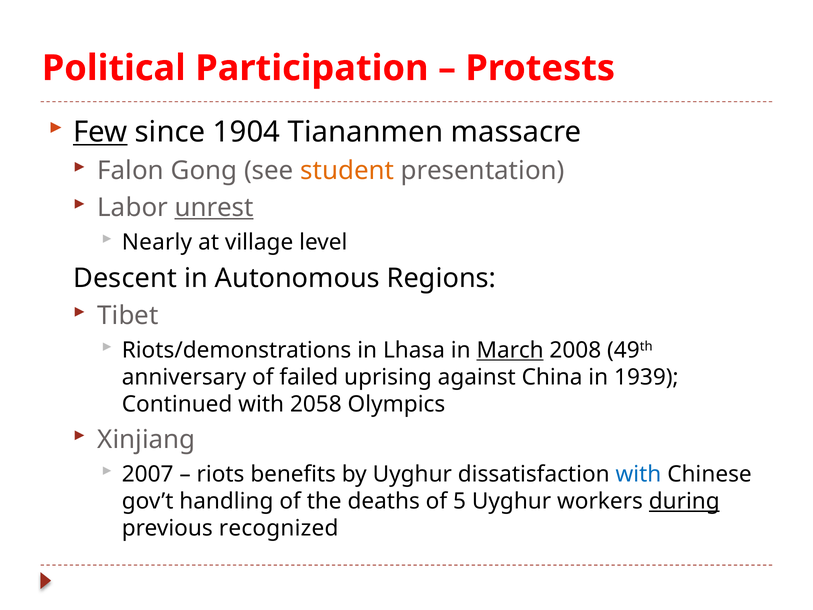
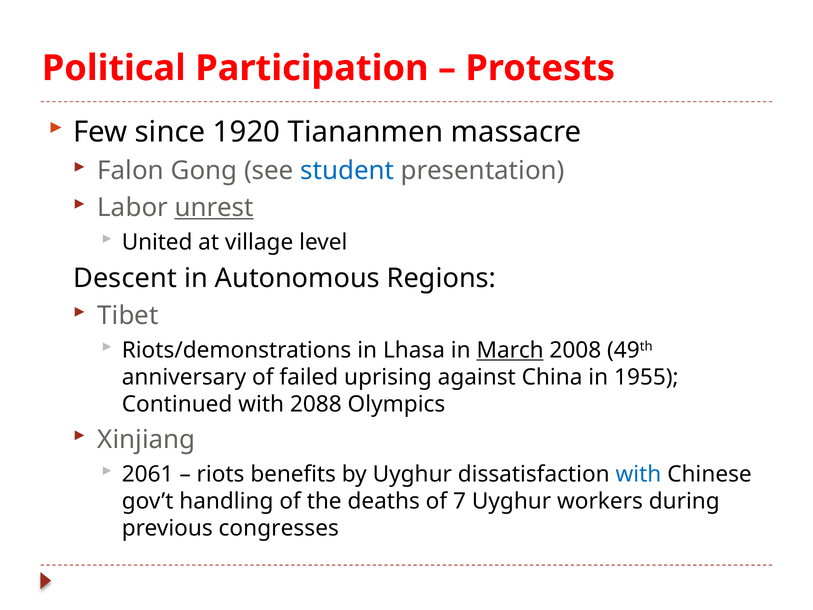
Few underline: present -> none (100, 132)
1904: 1904 -> 1920 (247, 132)
student colour: orange -> blue (347, 171)
Nearly: Nearly -> United (157, 242)
1939: 1939 -> 1955 (646, 377)
2058: 2058 -> 2088 (316, 404)
2007: 2007 -> 2061 (148, 474)
5: 5 -> 7 (460, 501)
during underline: present -> none (684, 501)
recognized: recognized -> congresses (279, 528)
